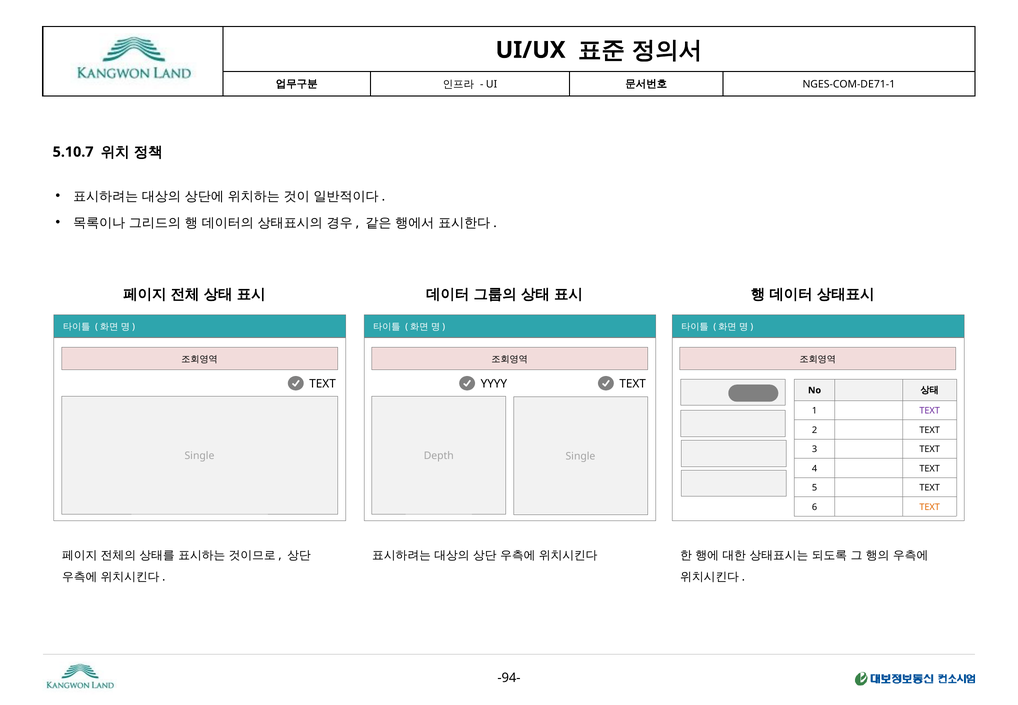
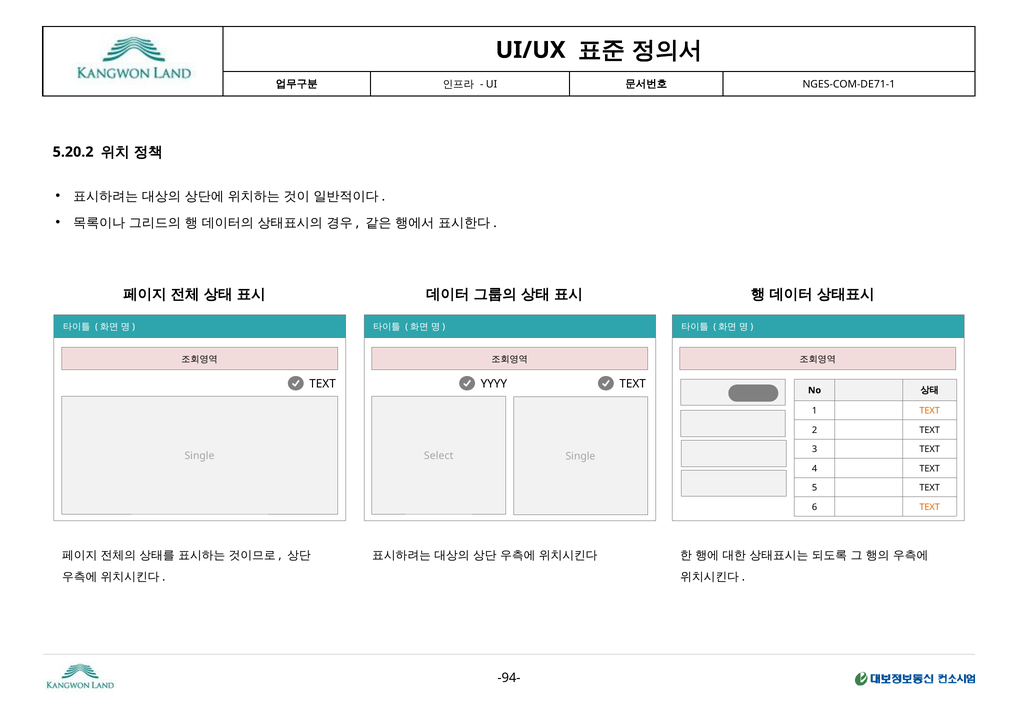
5.10.7: 5.10.7 -> 5.20.2 (73, 152)
TEXT colour: purple -> orange (930, 411)
Depth: Depth -> Select (439, 456)
